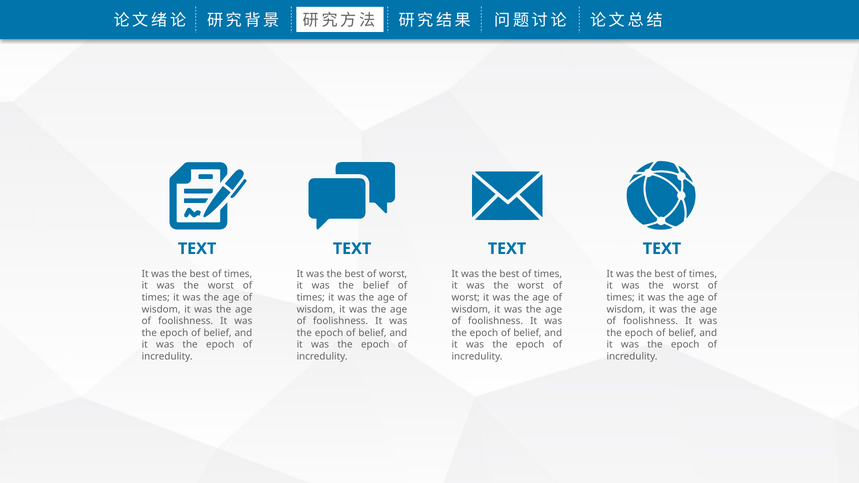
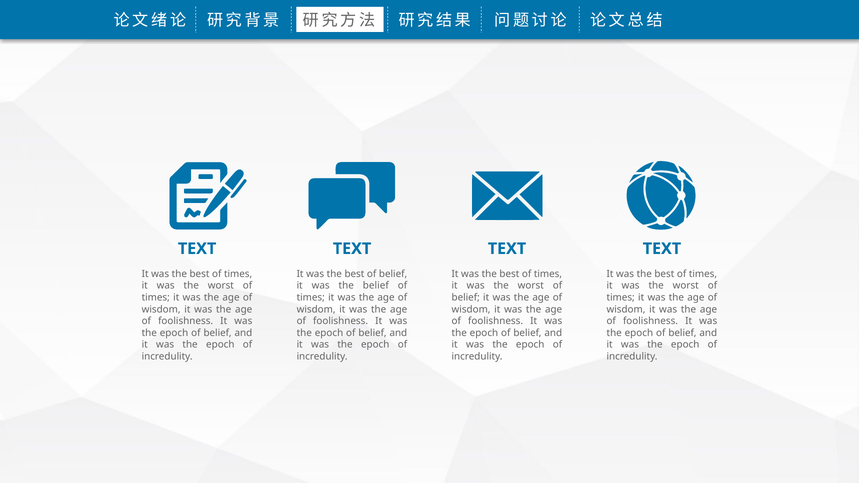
best of worst: worst -> belief (393, 274)
worst: worst -> belief (466, 298)
